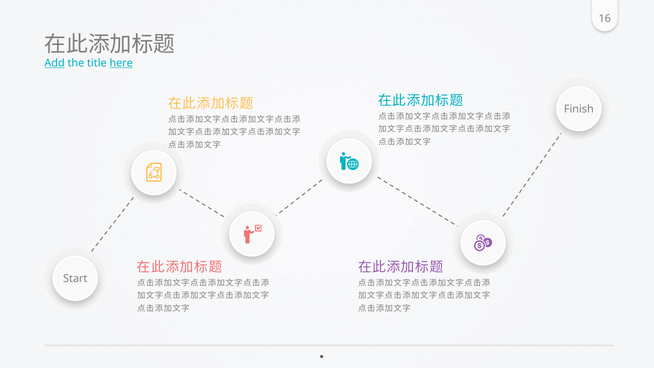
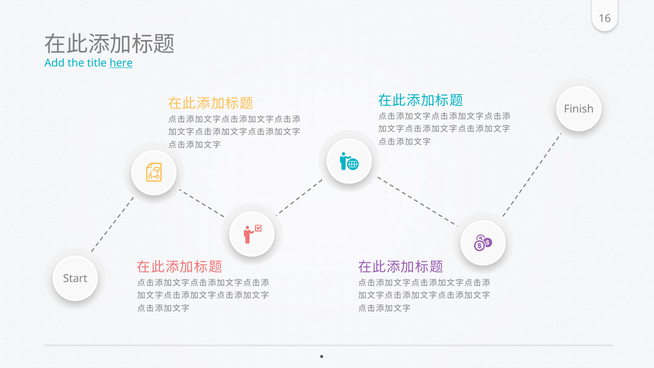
Add underline: present -> none (55, 63)
